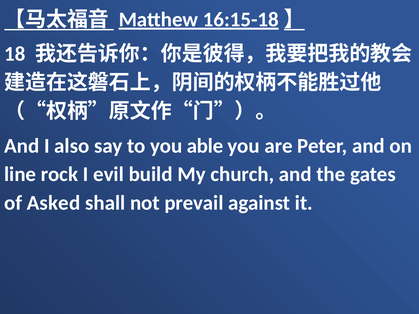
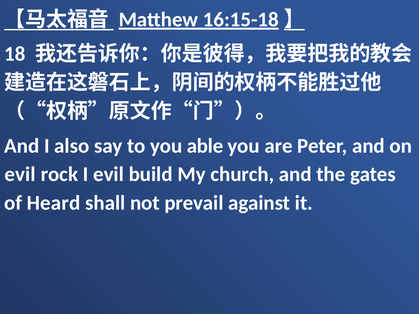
line: line -> evil (20, 175)
Asked: Asked -> Heard (54, 203)
